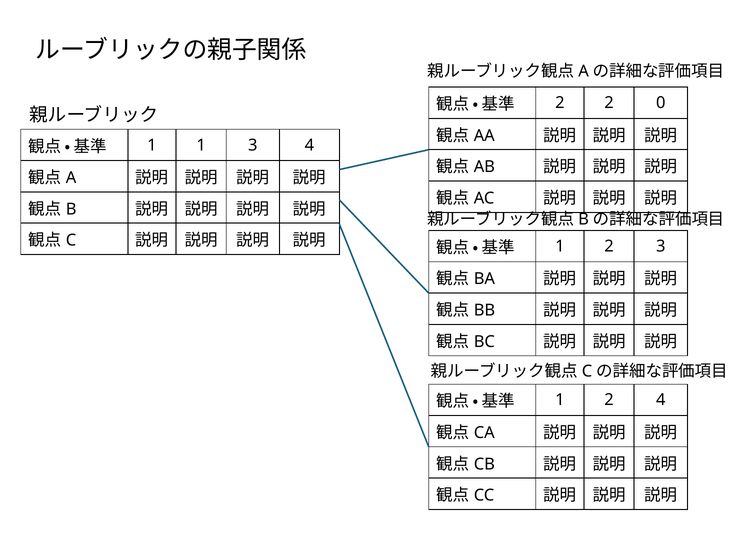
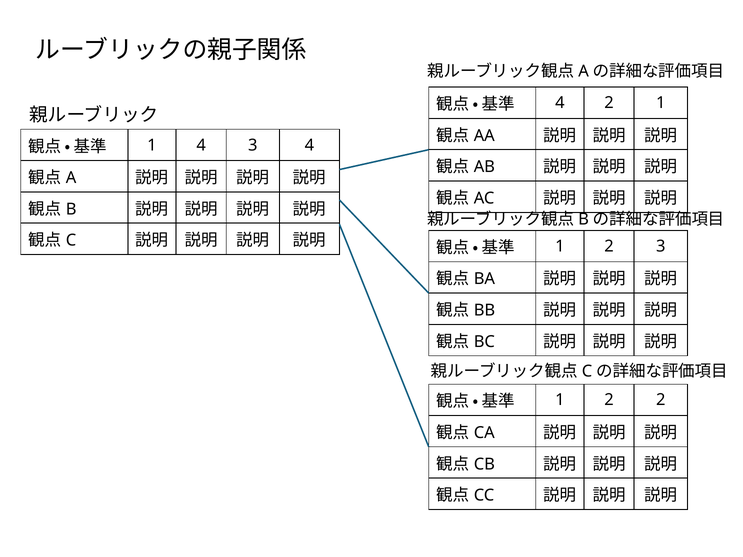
2: 2 -> 4 (560, 103)
2 0: 0 -> 1 (661, 103)
1 1: 1 -> 4 (201, 145)
2 4: 4 -> 2 (661, 400)
